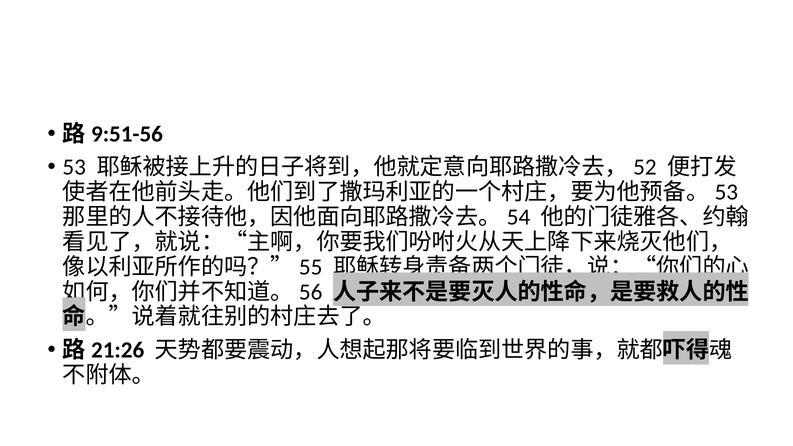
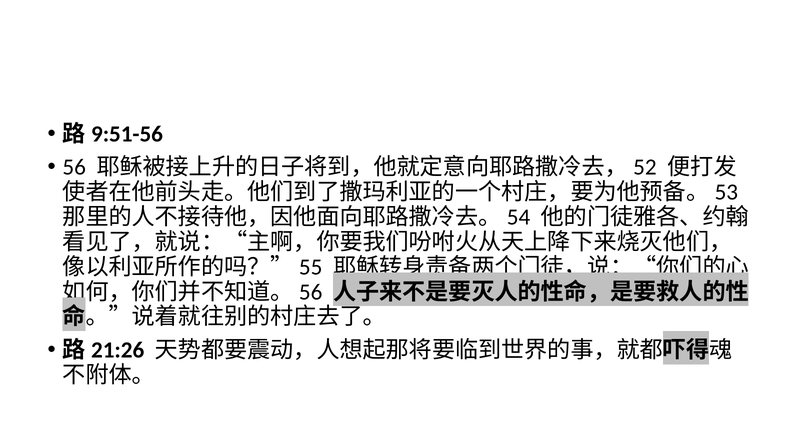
53: 53 -> 56 (74, 167)
